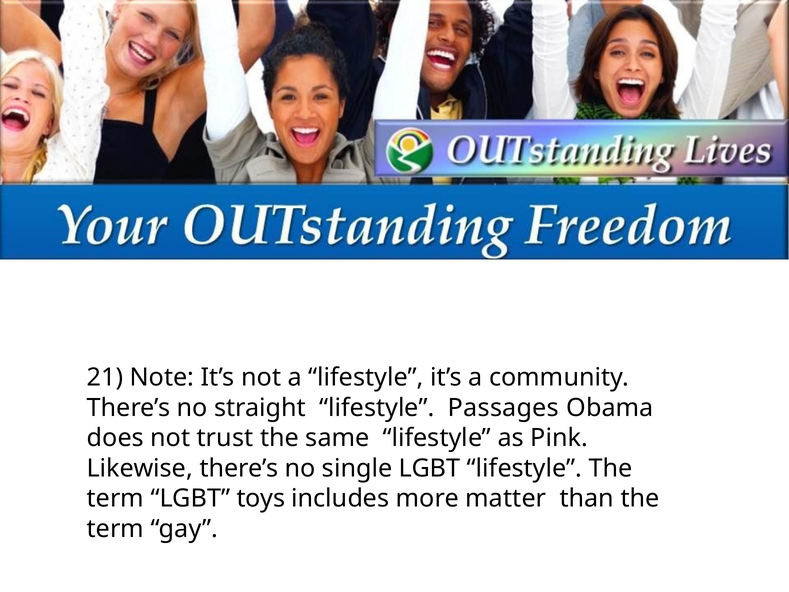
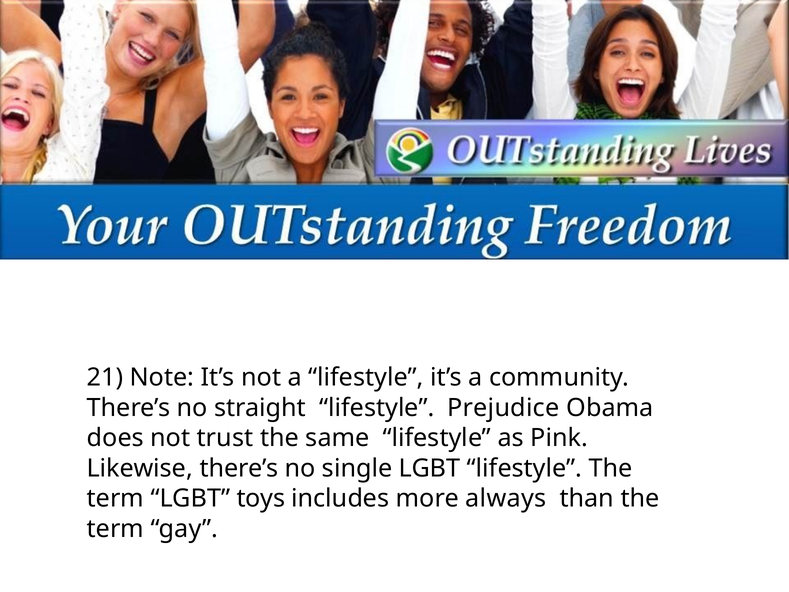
Passages: Passages -> Prejudice (503, 408)
matter: matter -> always (506, 498)
